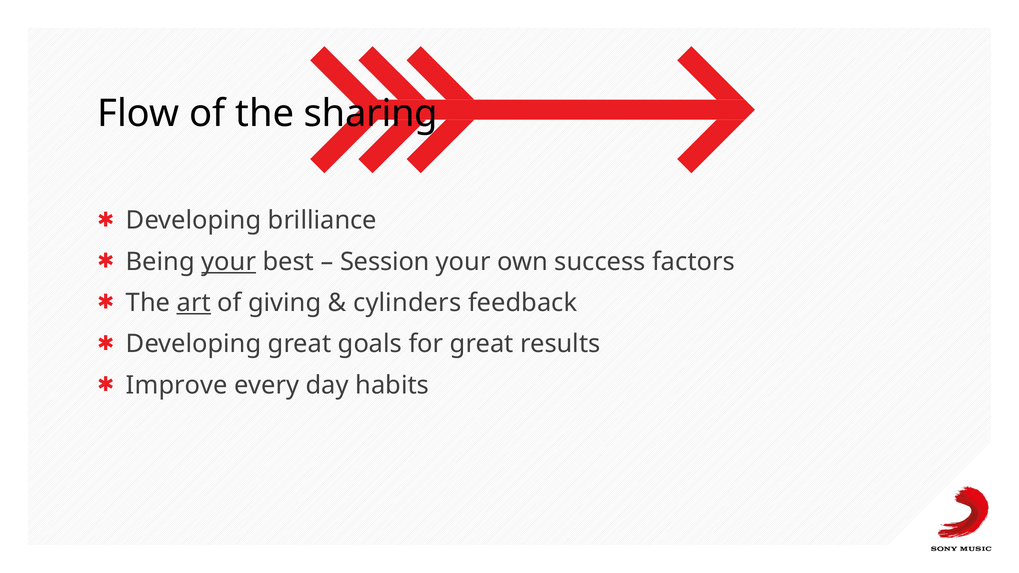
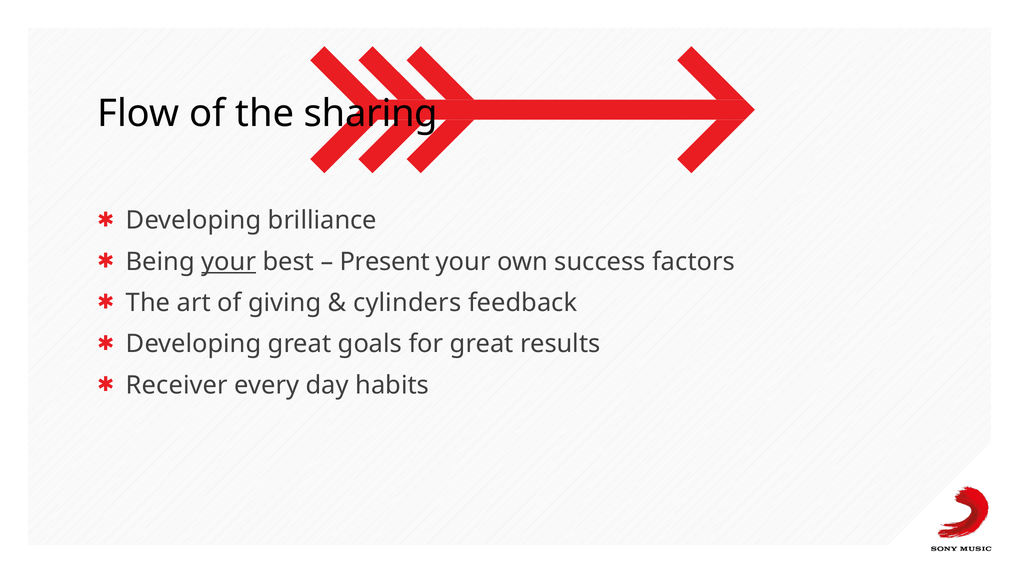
Session: Session -> Present (385, 262)
art underline: present -> none (194, 303)
Improve: Improve -> Receiver (177, 385)
